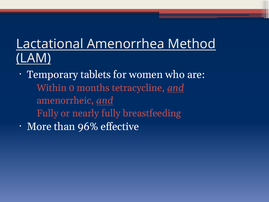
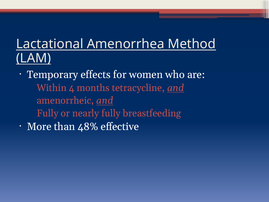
tablets: tablets -> effects (96, 75)
0: 0 -> 4 (72, 88)
96%: 96% -> 48% (88, 127)
